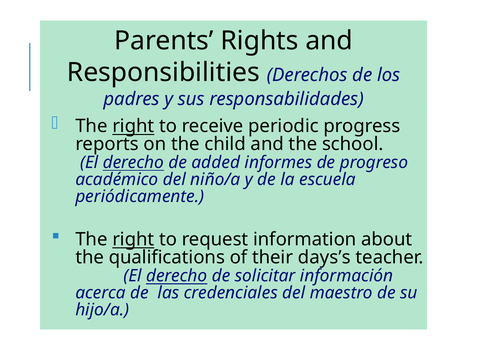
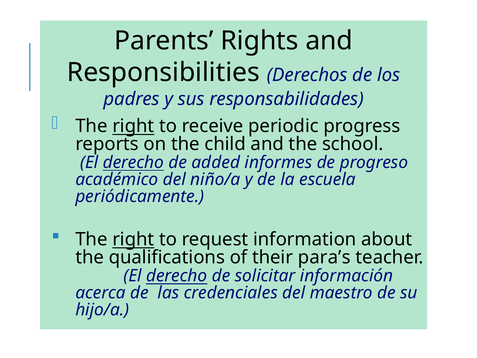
days’s: days’s -> para’s (324, 257)
